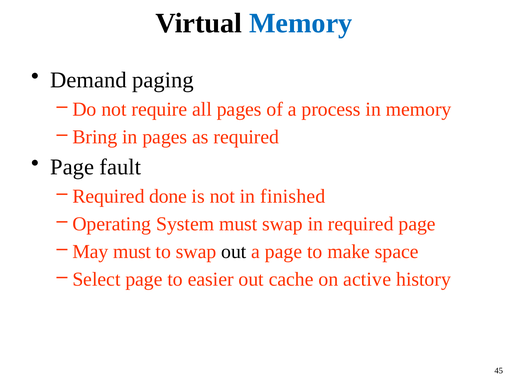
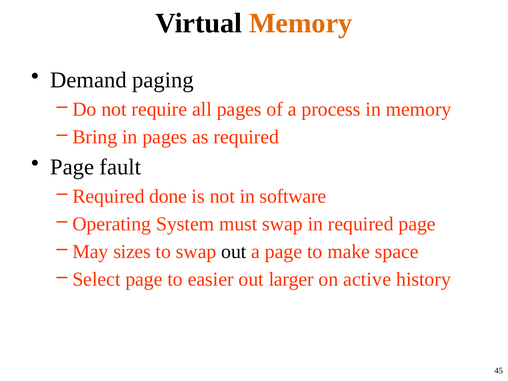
Memory colour: blue -> orange (301, 23)
finished: finished -> software (293, 196)
May must: must -> sizes (132, 252)
cache: cache -> larger (291, 279)
